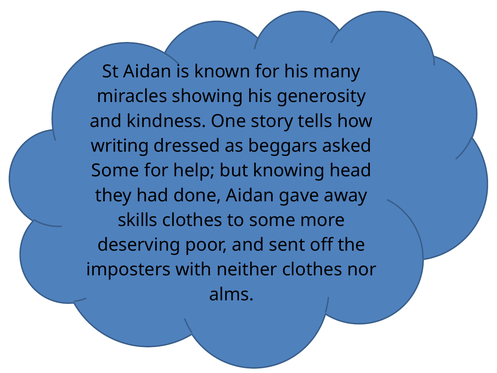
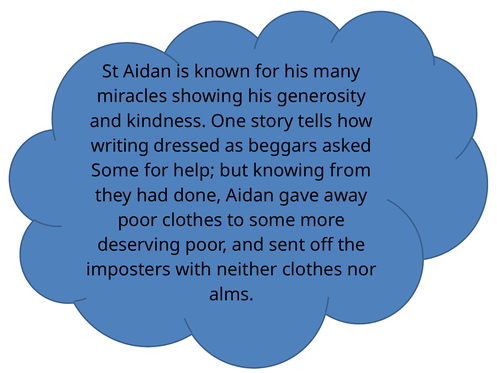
head: head -> from (350, 171)
skills: skills -> poor (138, 220)
